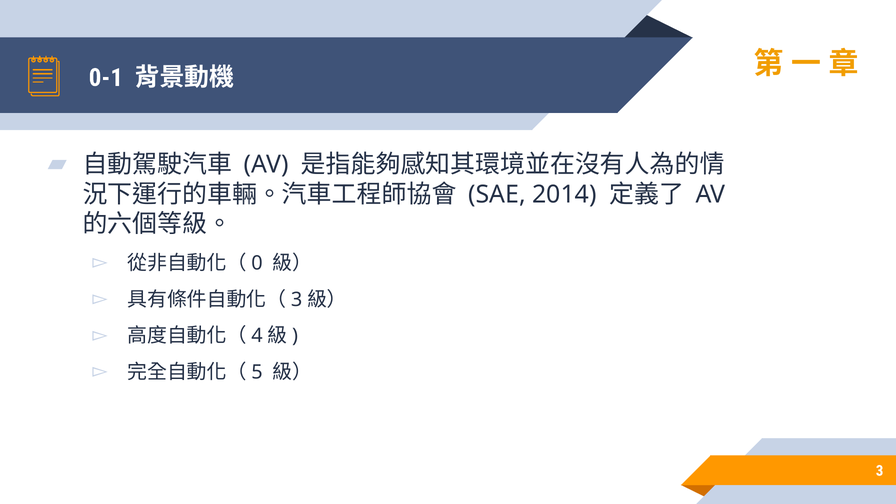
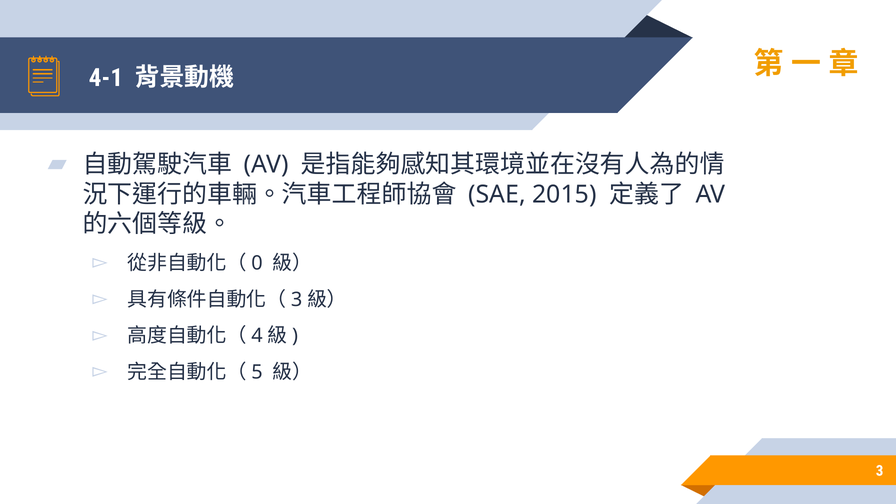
0-1: 0-1 -> 4-1 (106, 78)
2014: 2014 -> 2015 (564, 194)
